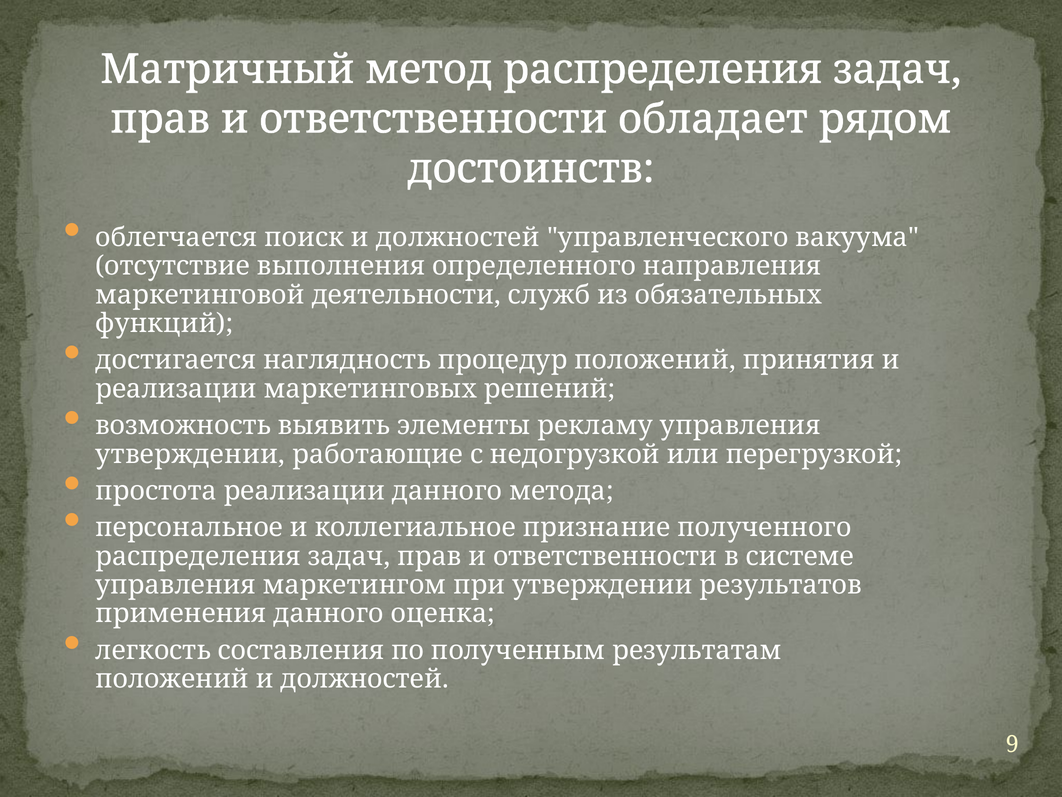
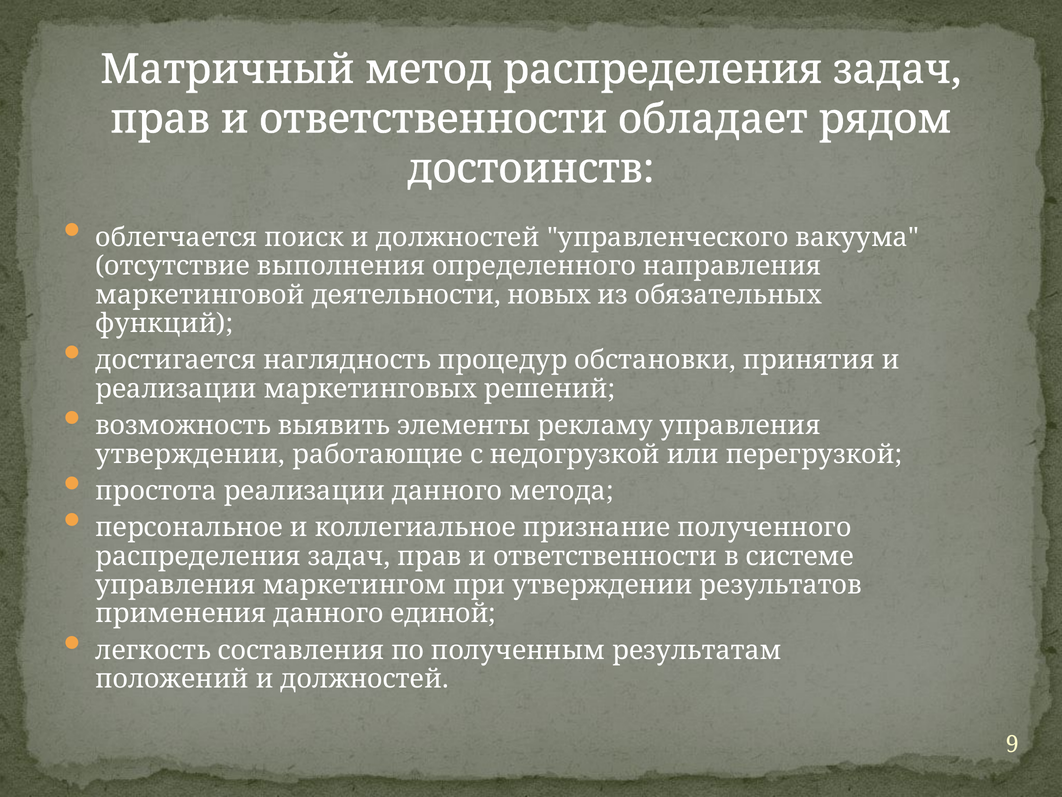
служб: служб -> новых (549, 295)
процедур положений: положений -> обстановки (655, 360)
оценка: оценка -> единой (443, 613)
